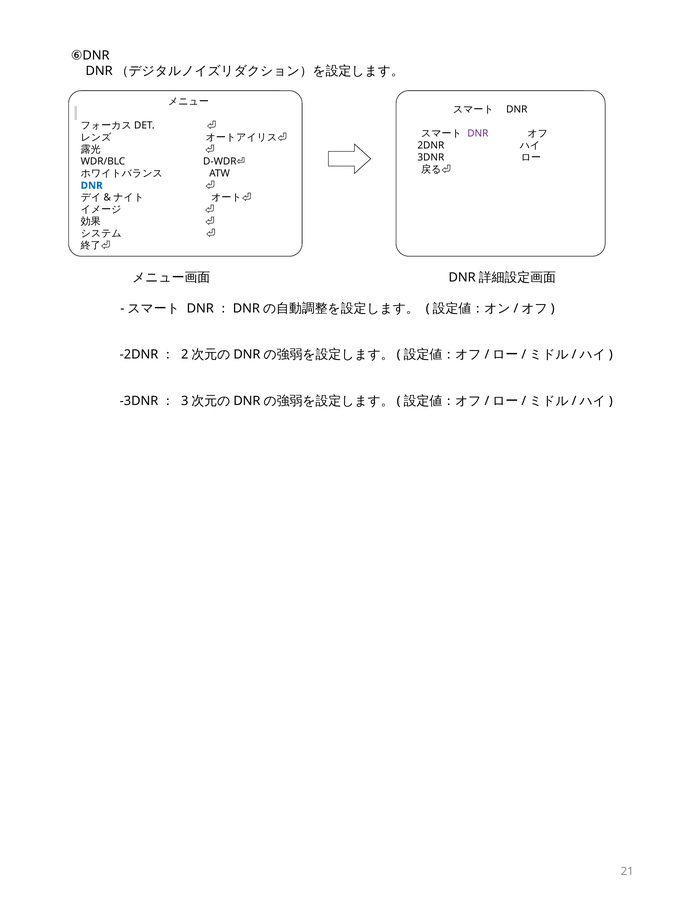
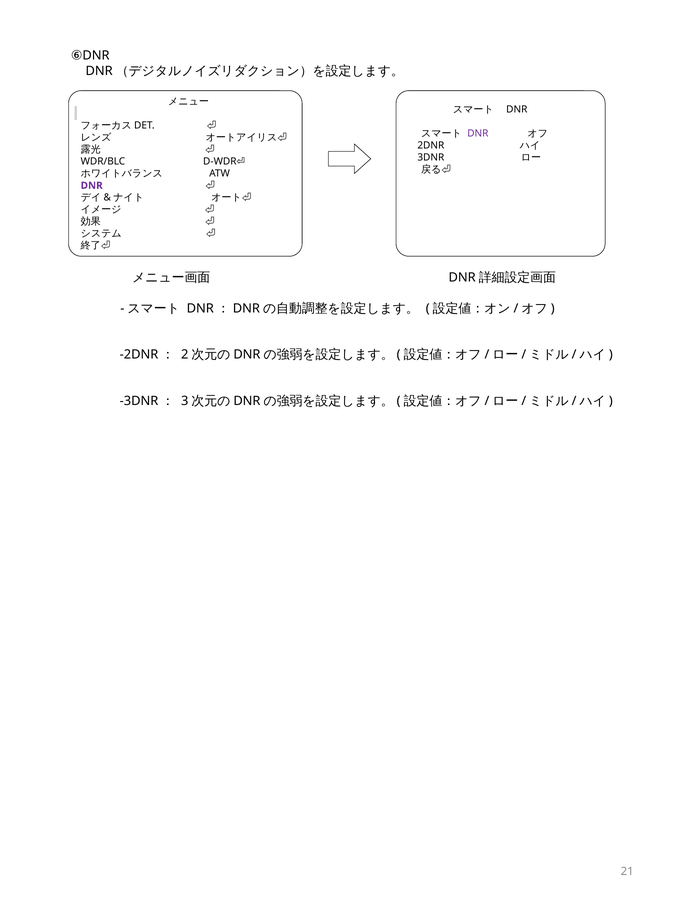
DNR colour: blue -> purple (92, 186)
